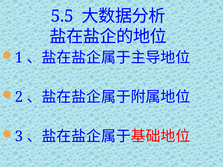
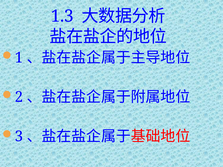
5.5: 5.5 -> 1.3 (62, 16)
